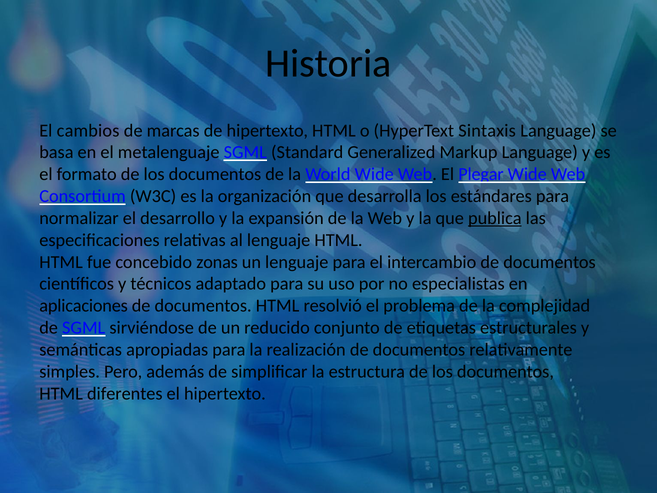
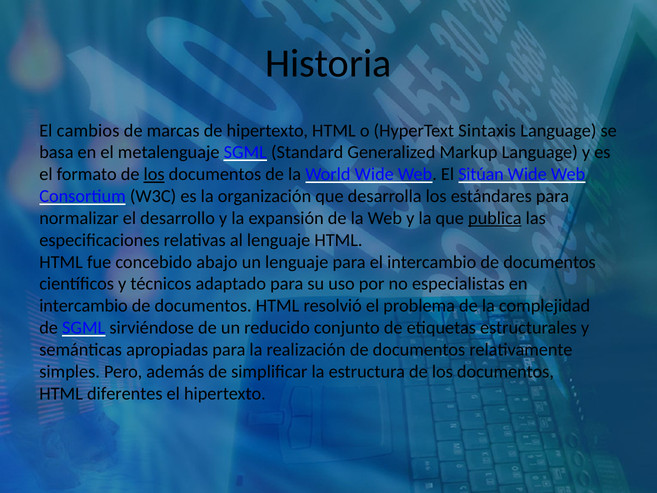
los underline: none -> present (154, 174)
Plegar: Plegar -> Sitúan (481, 174)
zonas: zonas -> abajo (217, 262)
aplicaciones: aplicaciones -> intercambio (84, 306)
